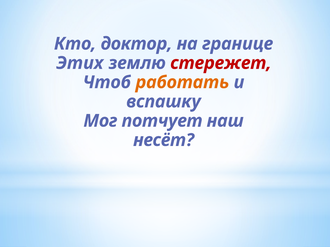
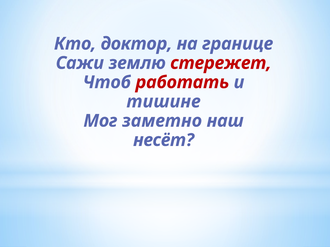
Этих: Этих -> Сажи (80, 63)
работать colour: orange -> red (182, 82)
вспашку: вспашку -> тишине (163, 102)
потчует: потчует -> заметно (162, 121)
